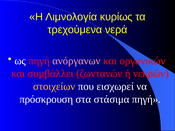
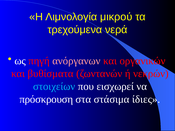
κυρίως: κυρίως -> μικρού (116, 17)
συμβάλλει: συμβάλλει -> βυθίσματα (51, 74)
στοιχείων colour: yellow -> light blue (54, 87)
στάσιμα πηγή: πηγή -> ίδιες (146, 99)
